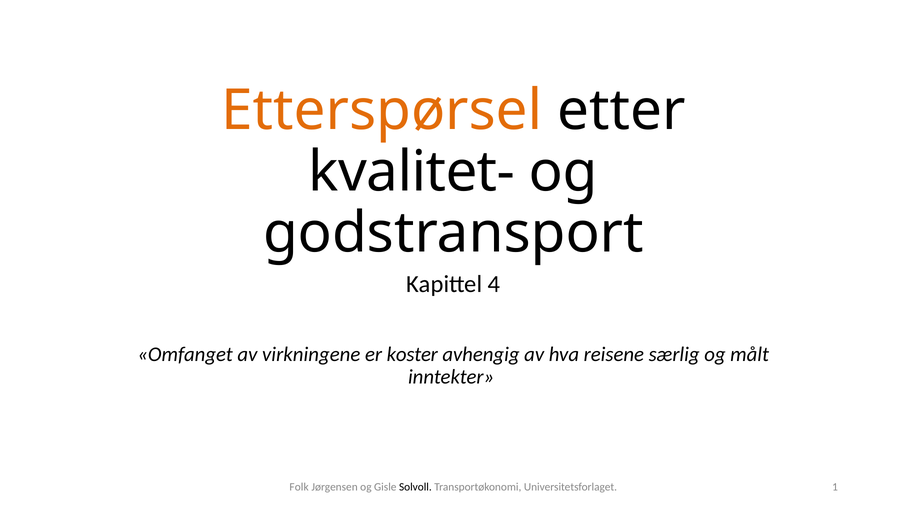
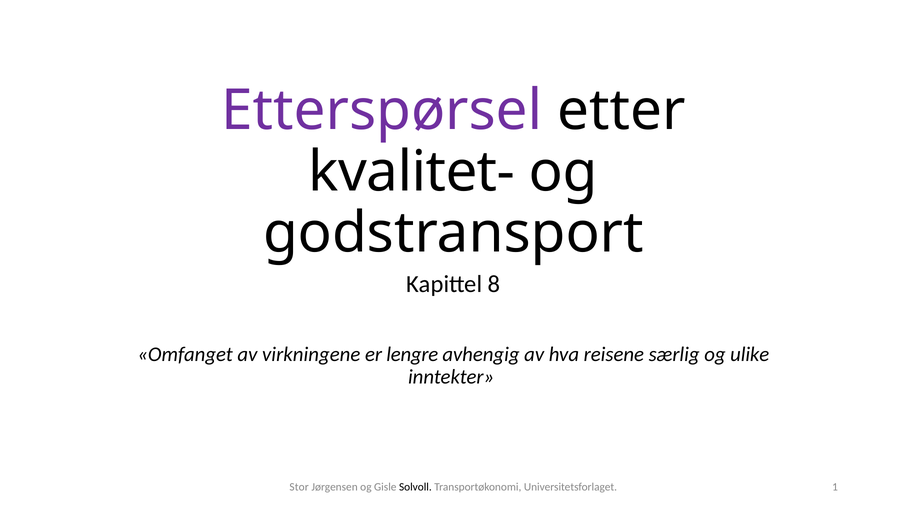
Etterspørsel colour: orange -> purple (382, 111)
4: 4 -> 8 (494, 284)
koster: koster -> lengre (412, 354)
målt: målt -> ulike (750, 354)
Folk: Folk -> Stor (299, 487)
